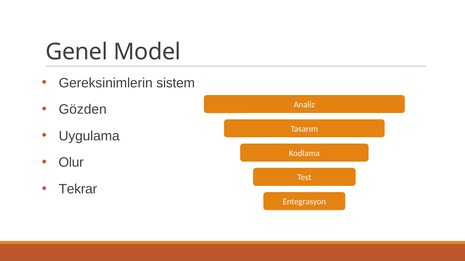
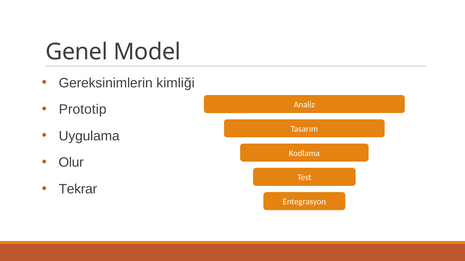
sistem: sistem -> kimliği (176, 83)
Gözden: Gözden -> Prototip (83, 110)
